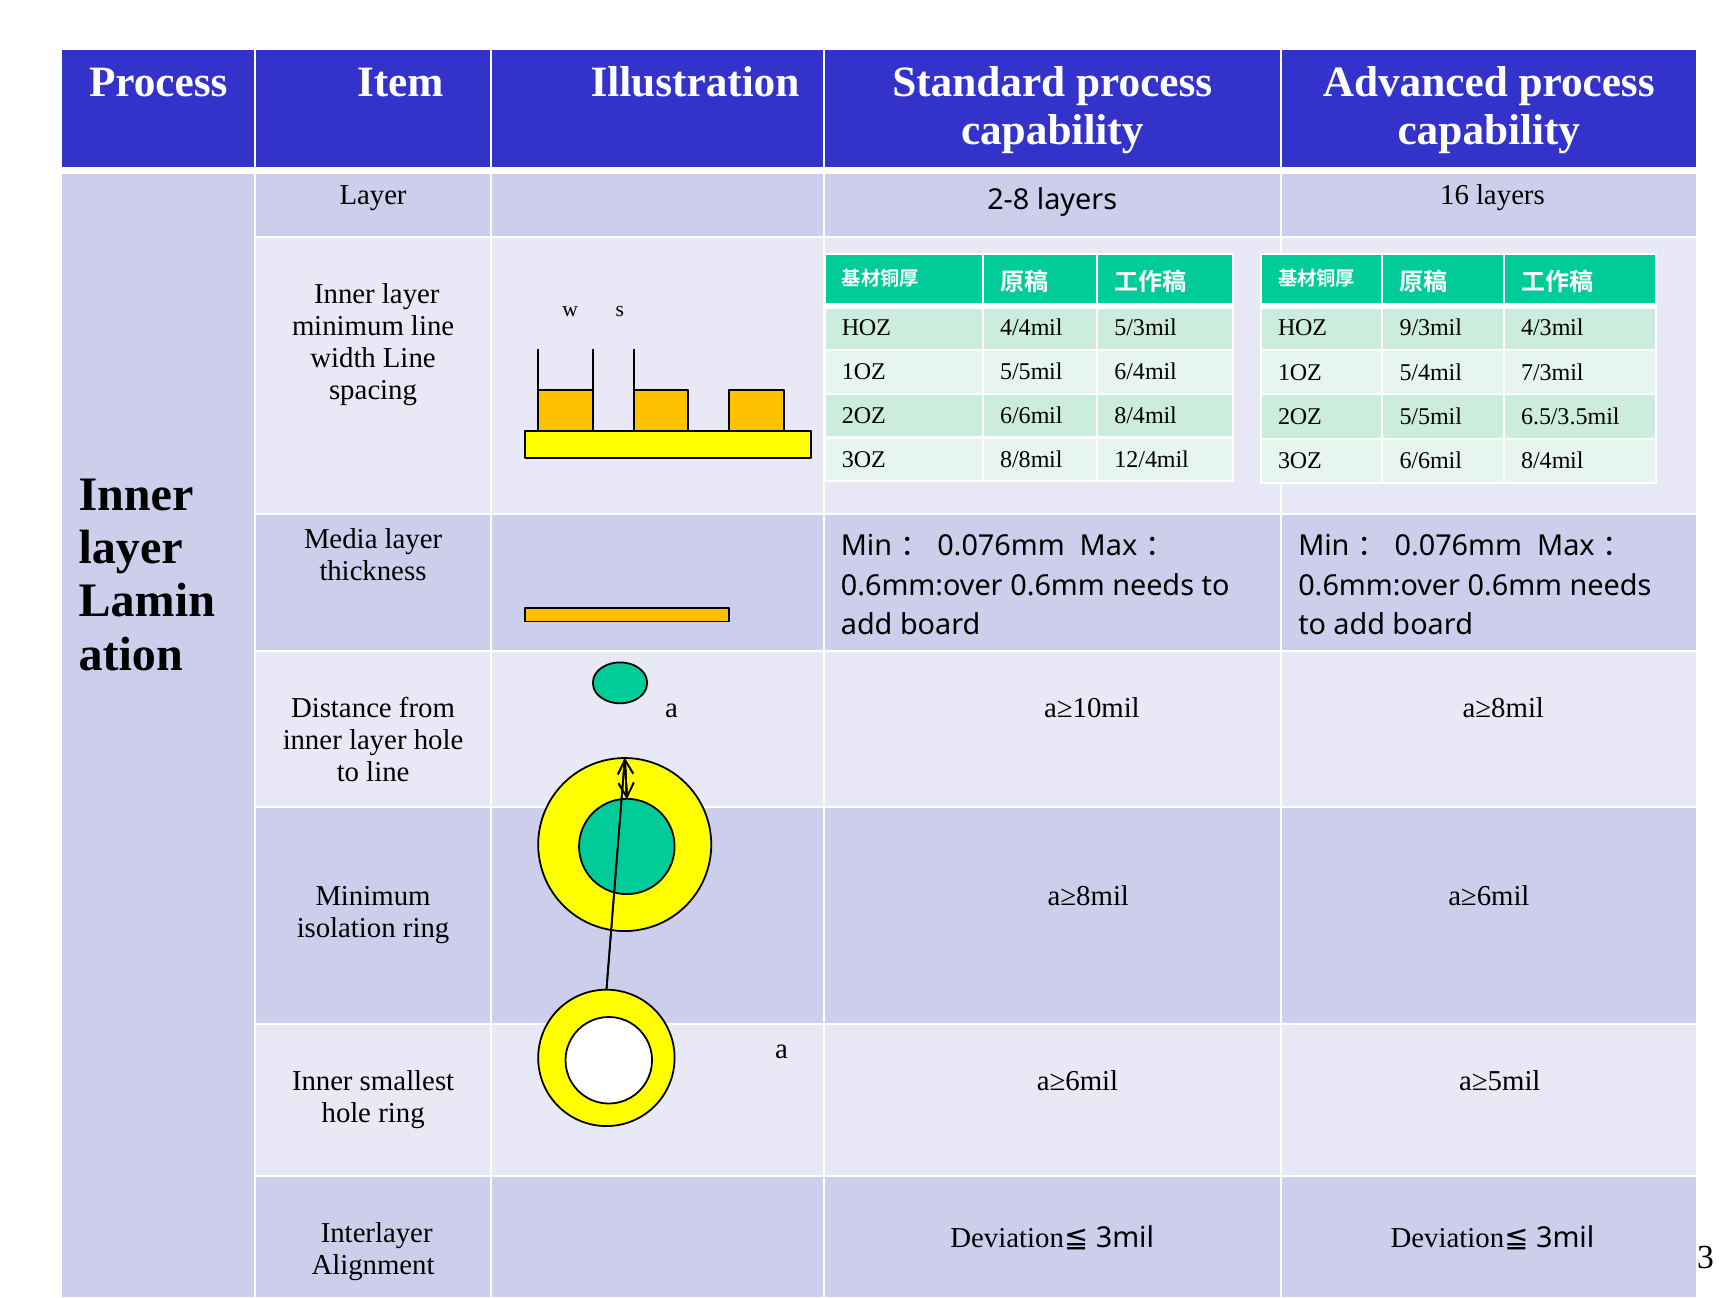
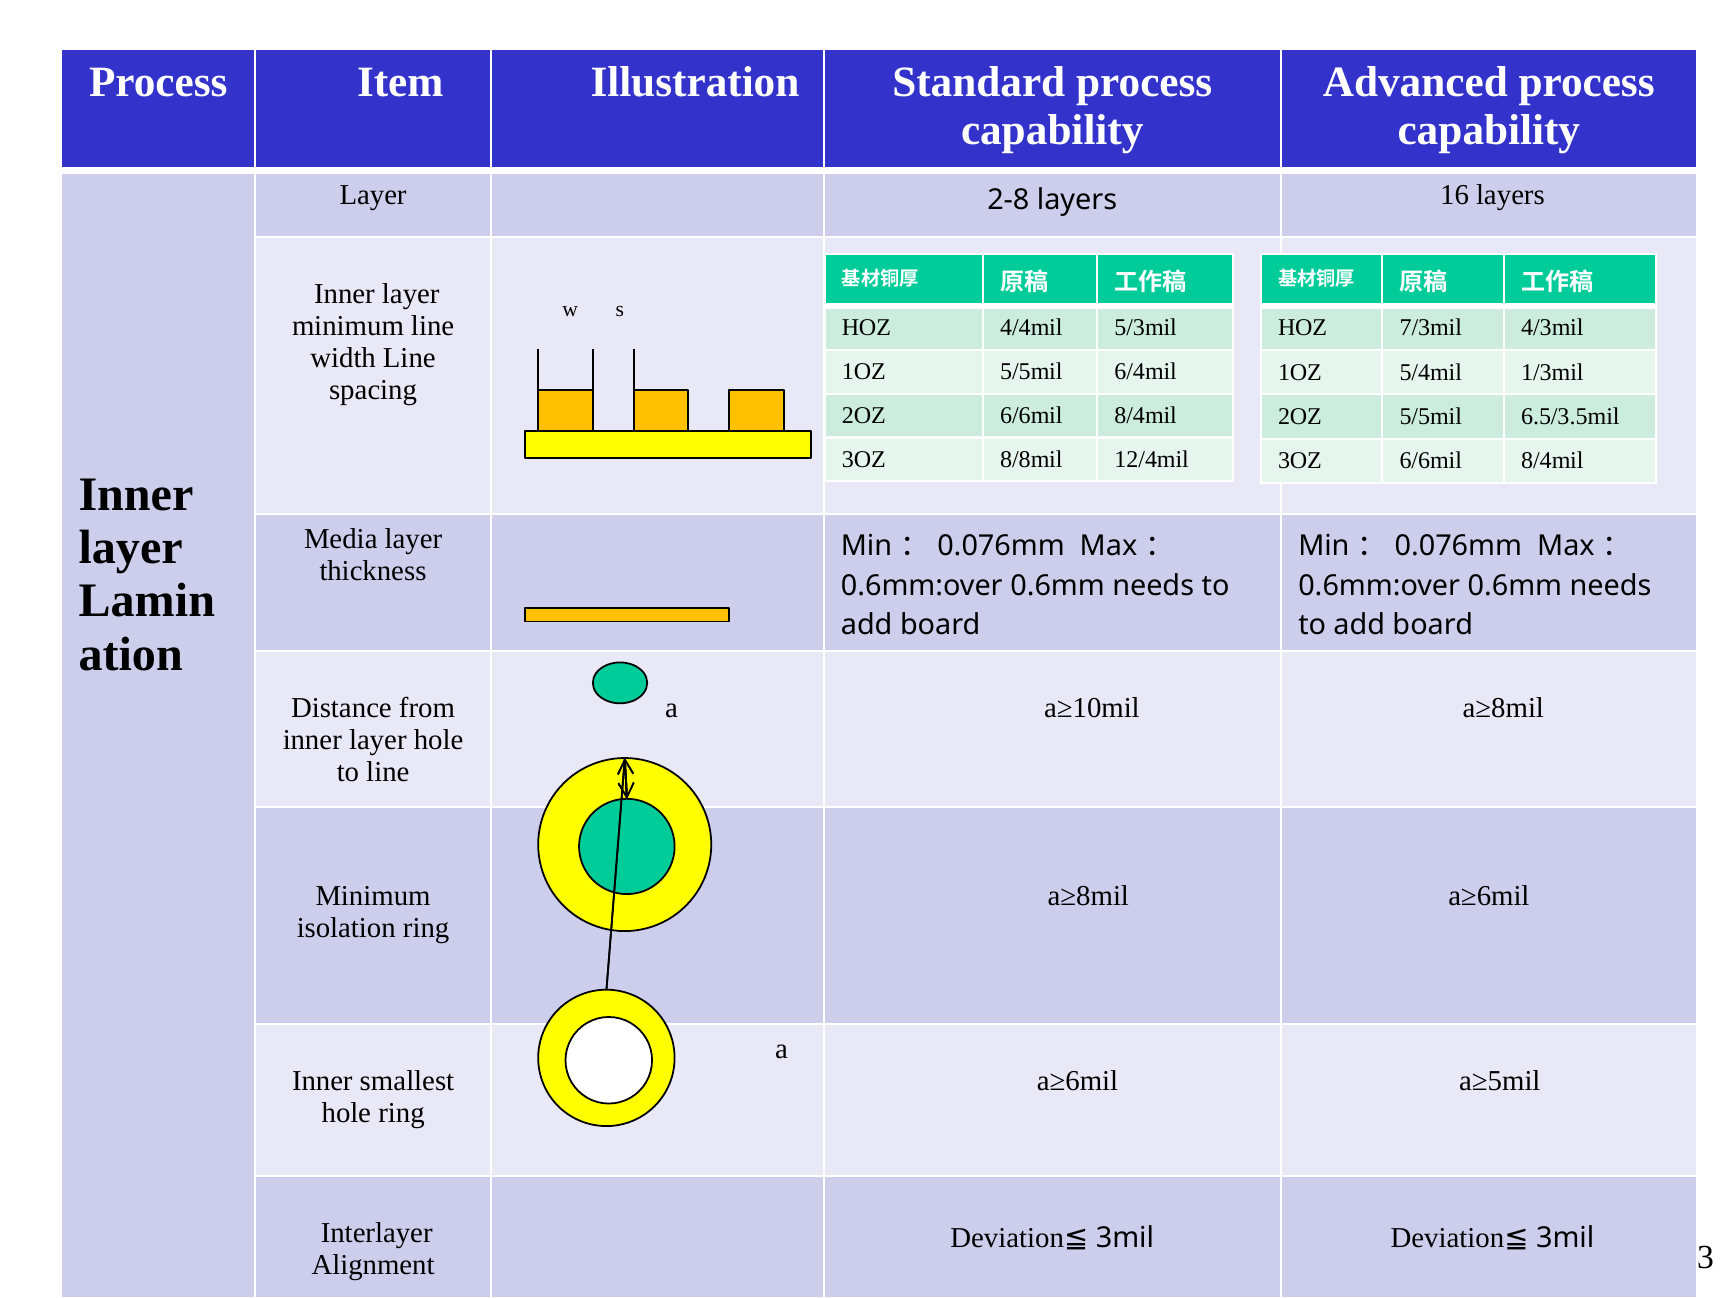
9/3mil: 9/3mil -> 7/3mil (1431, 328)
7/3mil: 7/3mil -> 1/3mil (1552, 372)
